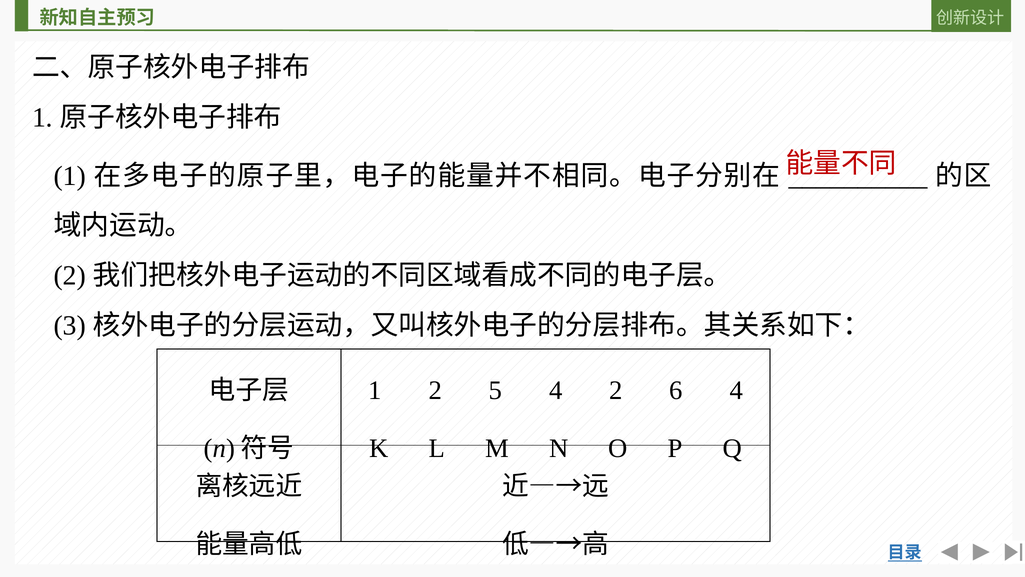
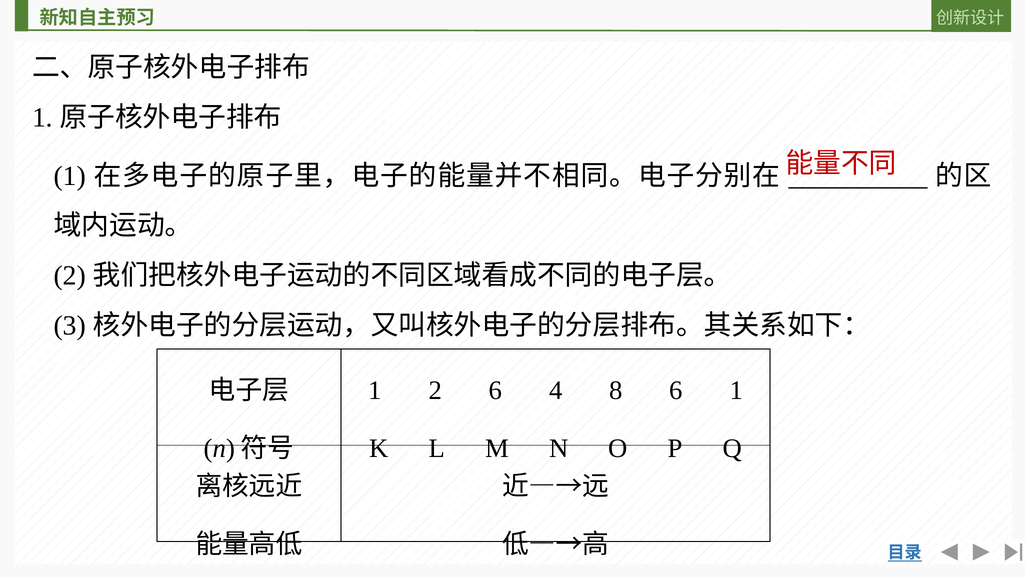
2 5: 5 -> 6 (495, 390)
4 2: 2 -> 8 (616, 390)
6 4: 4 -> 1 (736, 390)
